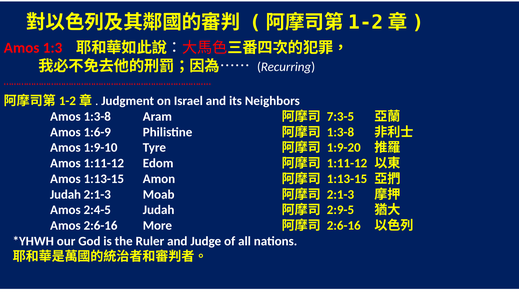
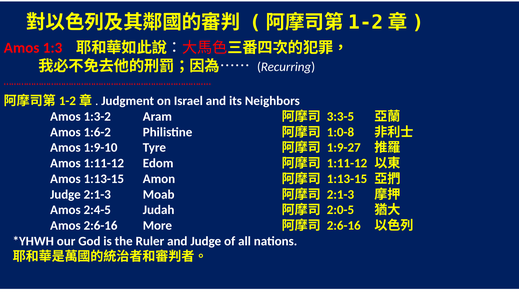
Amos 1:3-8: 1:3-8 -> 1:3-2 (97, 117)
7:3-5: 7:3-5 -> 3:3-5 (340, 117)
1:6-9: 1:6-9 -> 1:6-2 (97, 132)
1:3-8: 1:3-8 -> 1:0-8 (340, 132)
1:9-20: 1:9-20 -> 1:9-27 (344, 148)
Judah: Judah -> Judge (65, 194)
2:9-5: 2:9-5 -> 2:0-5 (340, 210)
